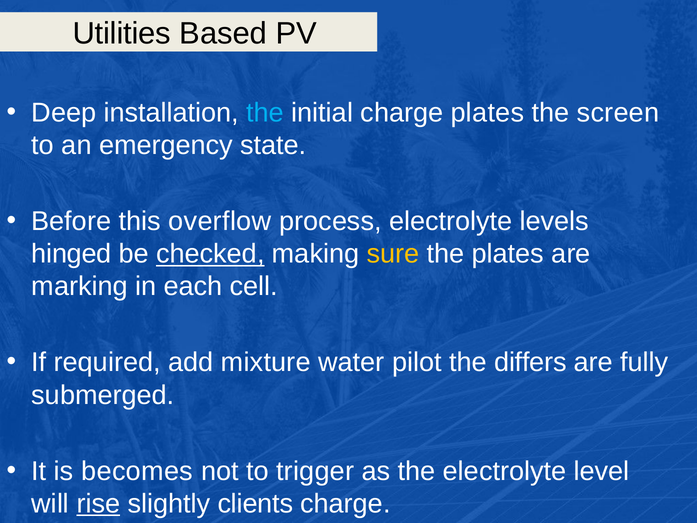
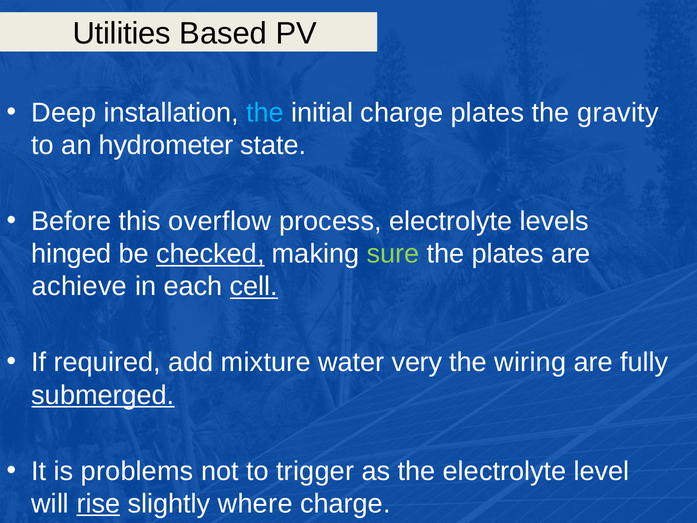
screen: screen -> gravity (618, 113)
emergency: emergency -> hydrometer (166, 145)
sure colour: yellow -> light green (393, 254)
marking: marking -> achieve (79, 286)
cell underline: none -> present (254, 286)
pilot: pilot -> very (417, 362)
differs: differs -> wiring (530, 362)
submerged underline: none -> present (103, 395)
becomes: becomes -> problems (137, 471)
clients: clients -> where (255, 503)
